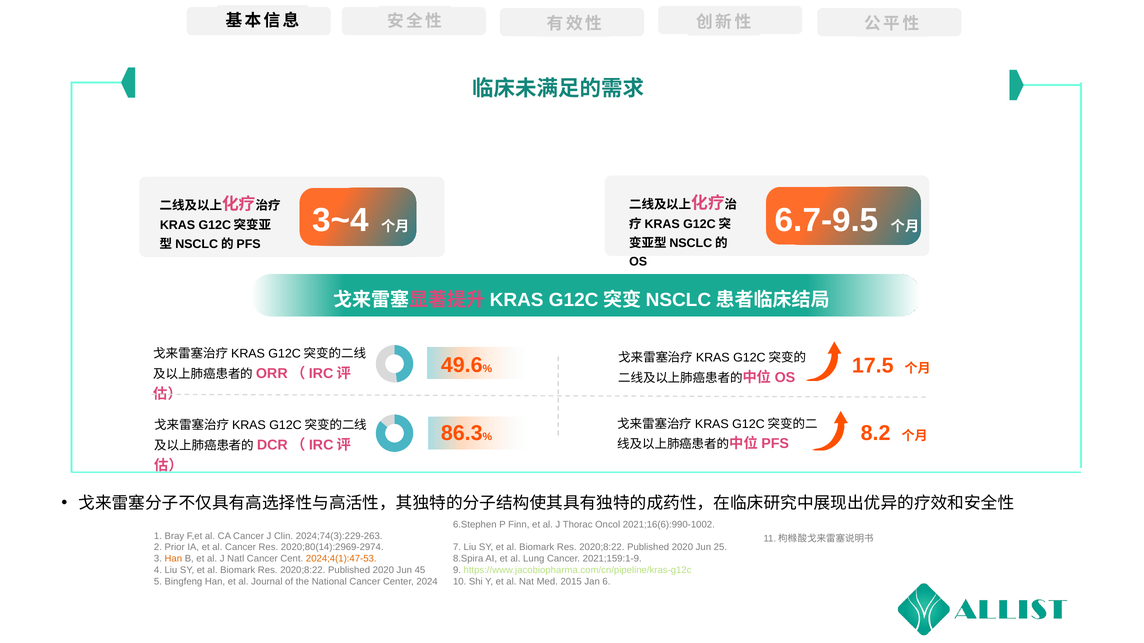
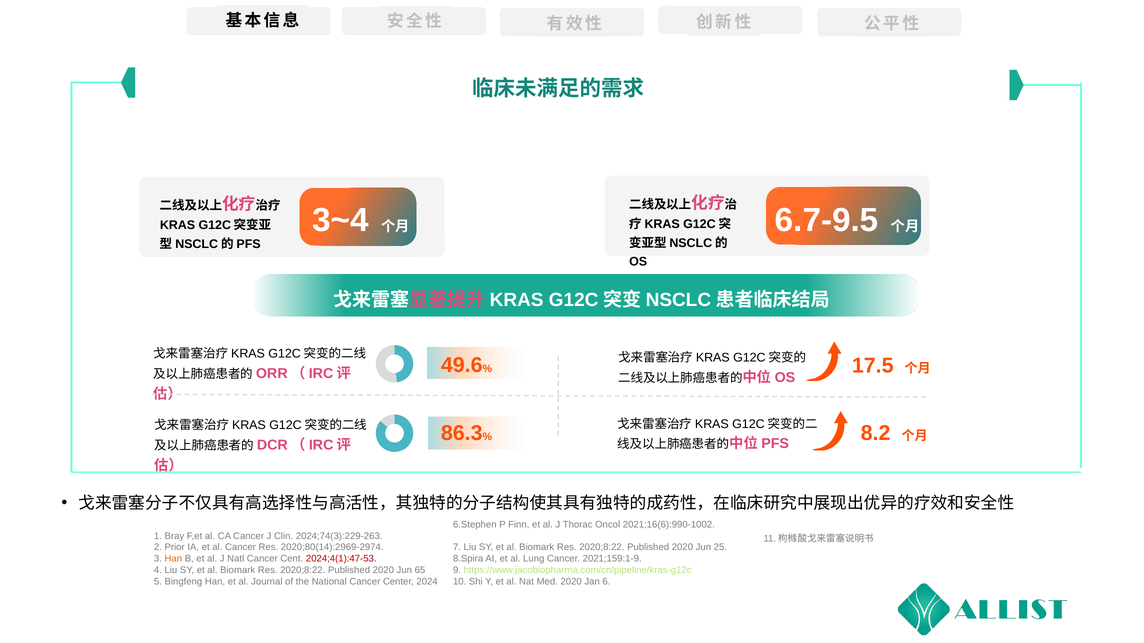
2024;4(1):47-53 colour: orange -> red (341, 559)
45: 45 -> 65 (420, 571)
Med 2015: 2015 -> 2020 (571, 582)
